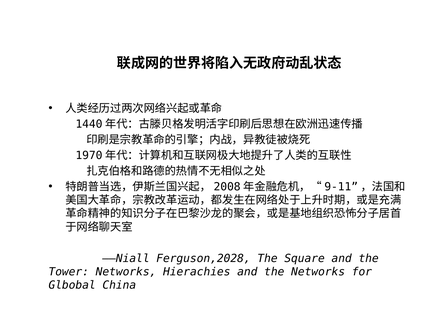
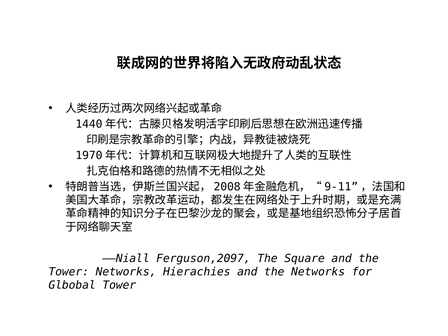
Ferguson,2028: Ferguson,2028 -> Ferguson,2097 (203, 258)
Glbobal China: China -> Tower (119, 285)
